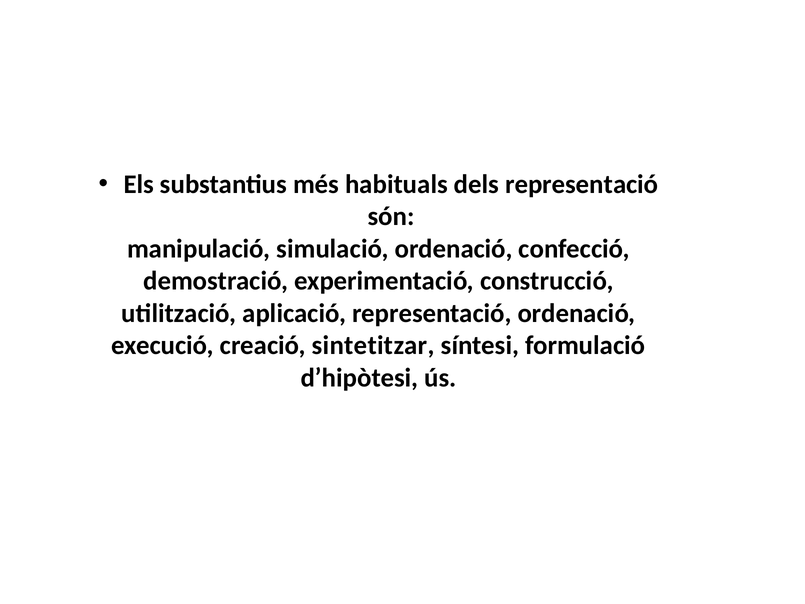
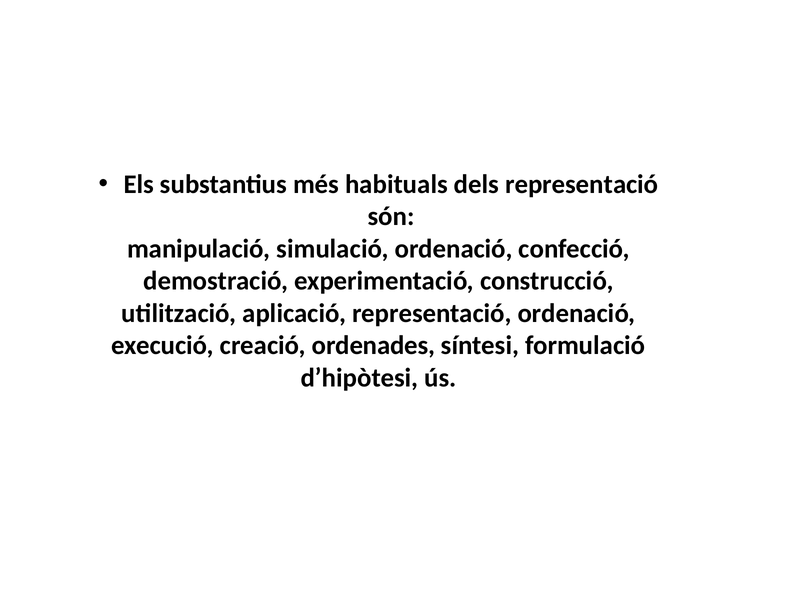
sintetitzar: sintetitzar -> ordenades (373, 345)
